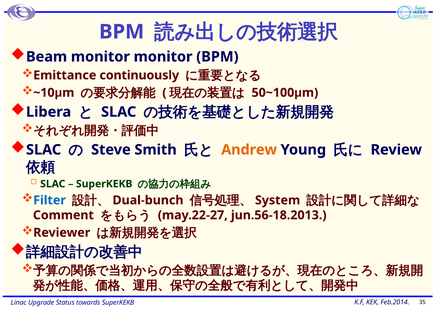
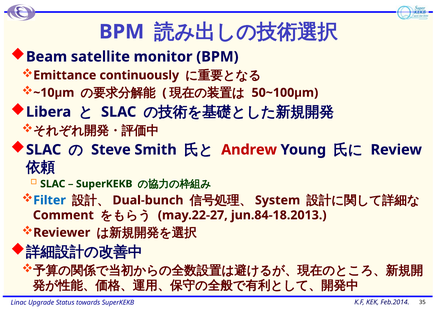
Beam monitor: monitor -> satellite (100, 57)
Andrew colour: orange -> red (249, 150)
jun.56-18.2013: jun.56-18.2013 -> jun.84-18.2013 (279, 215)
